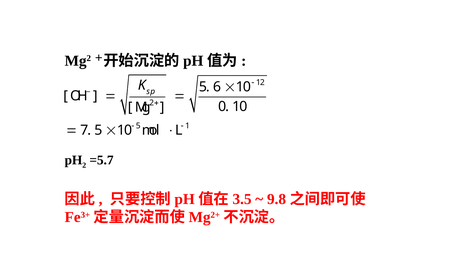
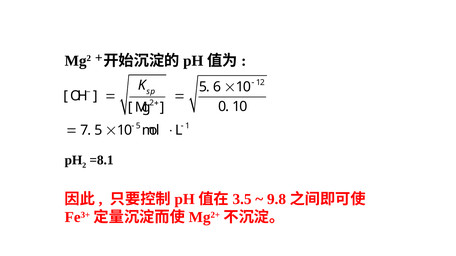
=5.7: =5.7 -> =8.1 (102, 160)
